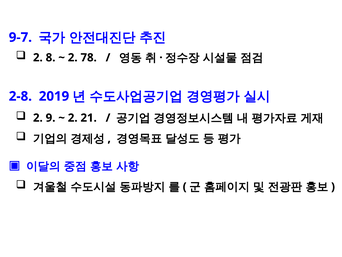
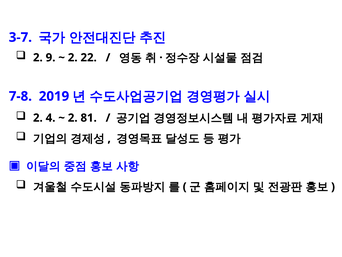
9-7: 9-7 -> 3-7 (20, 37)
8: 8 -> 9 (51, 57)
78: 78 -> 22 (89, 57)
2-8: 2-8 -> 7-8 (20, 96)
9: 9 -> 4 (51, 118)
21: 21 -> 81 (89, 118)
